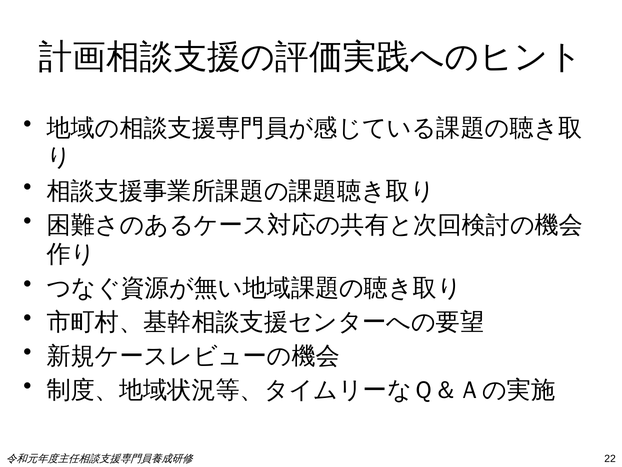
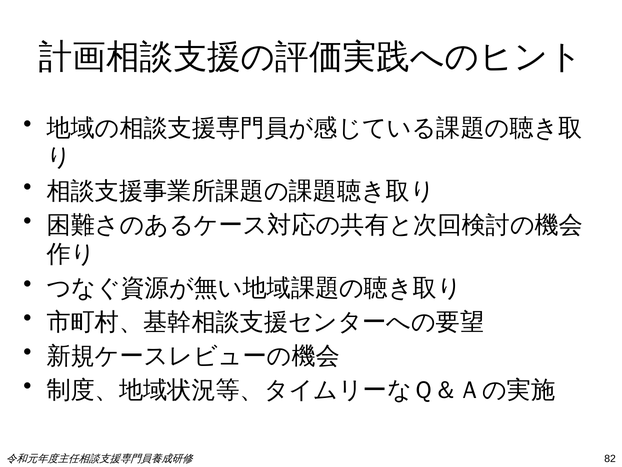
22: 22 -> 82 (610, 458)
